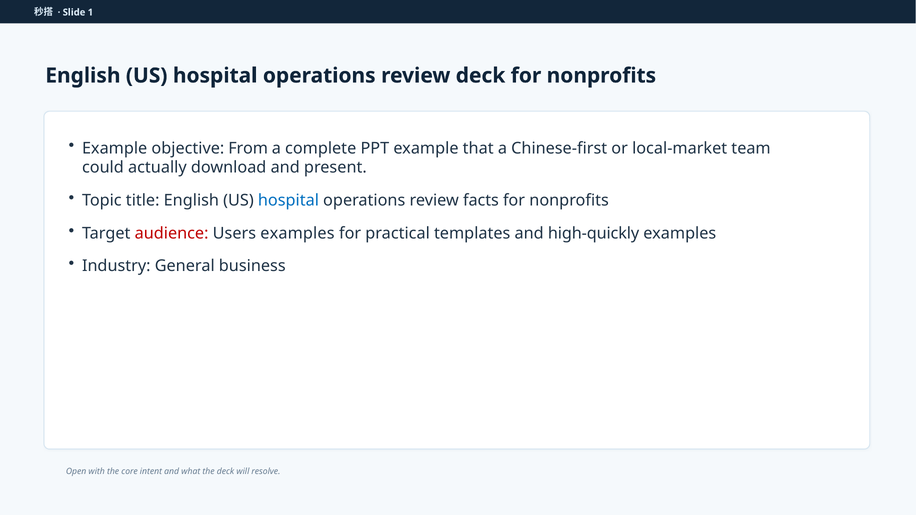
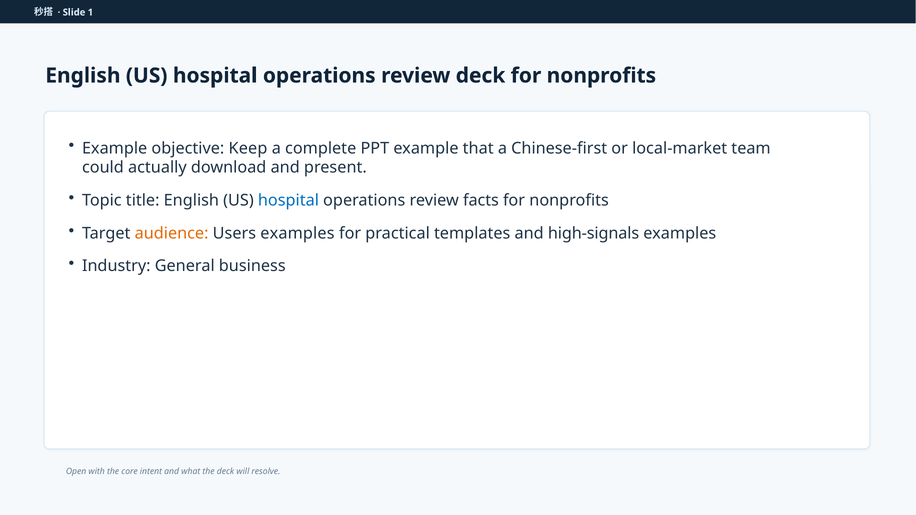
From: From -> Keep (248, 148)
audience colour: red -> orange (172, 233)
high-quickly: high-quickly -> high-signals (594, 233)
